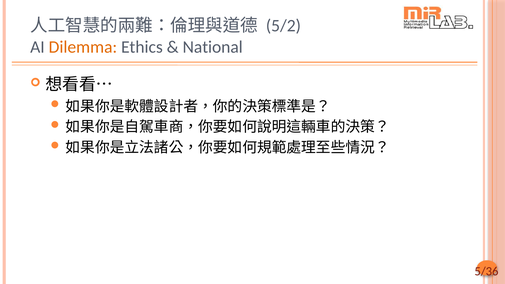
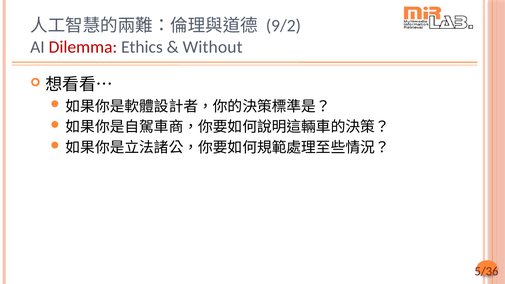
5/2: 5/2 -> 9/2 (283, 26)
Dilemma colour: orange -> red (83, 47)
National: National -> Without (213, 47)
